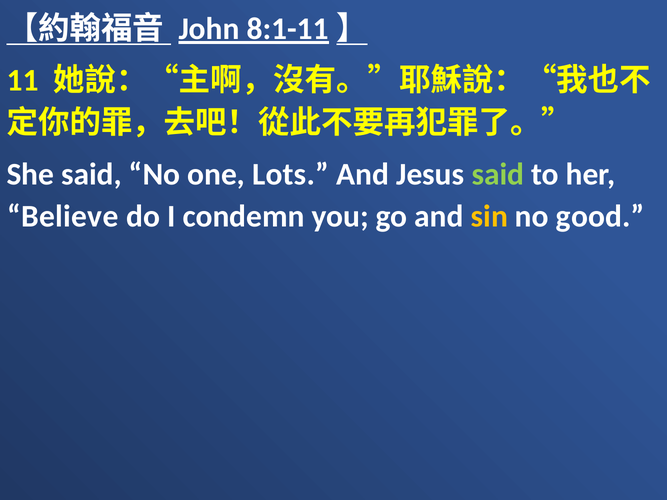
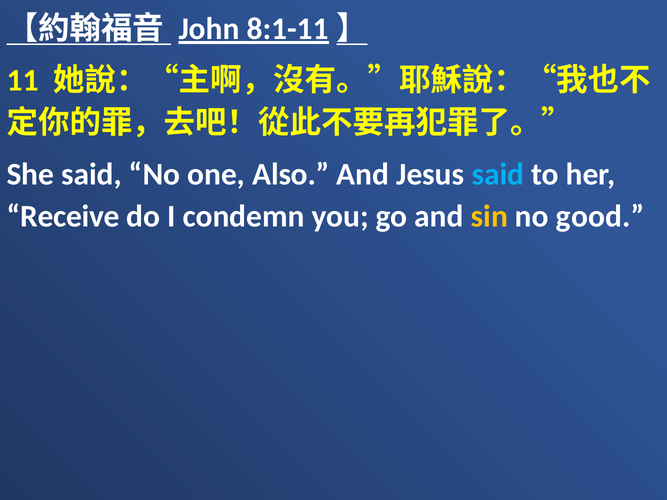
Lots: Lots -> Also (291, 174)
said colour: light green -> light blue (498, 174)
Believe: Believe -> Receive (63, 217)
